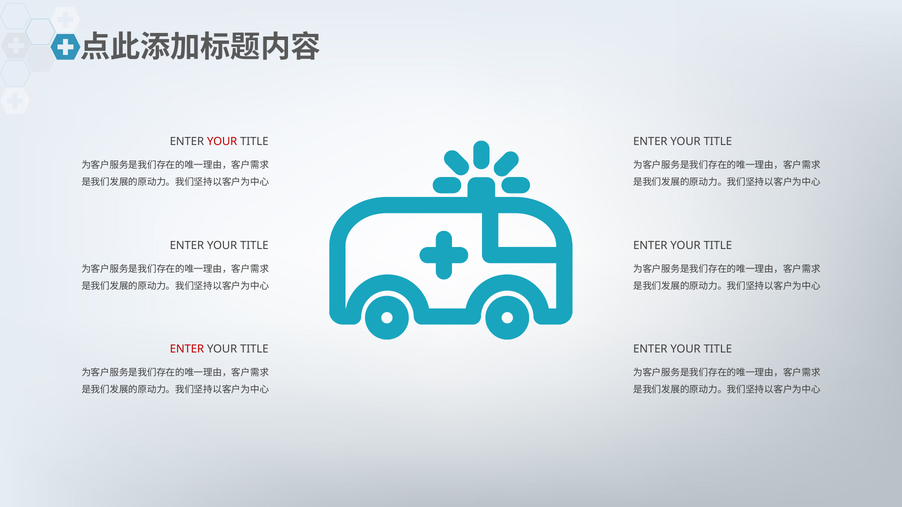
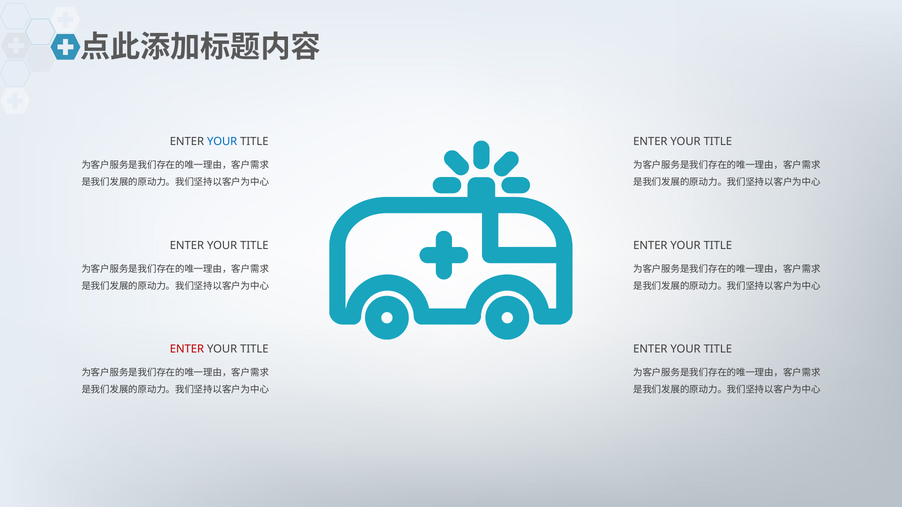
YOUR colour: red -> blue (222, 142)
